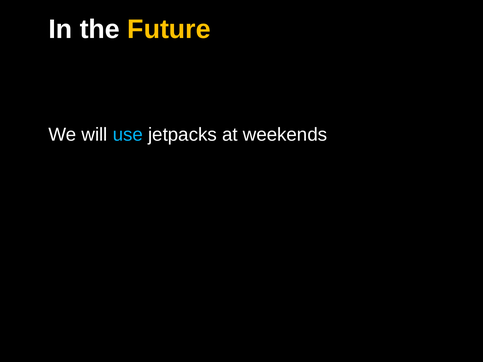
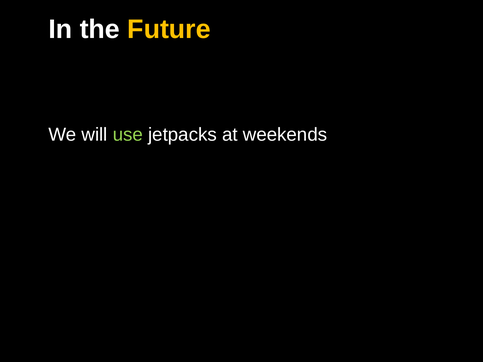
use colour: light blue -> light green (128, 135)
